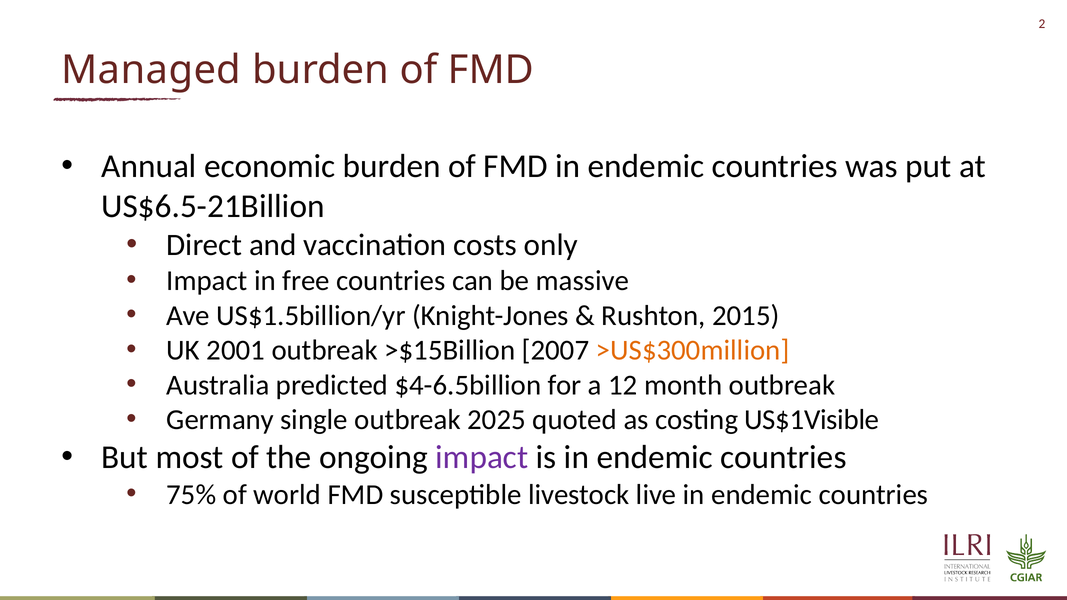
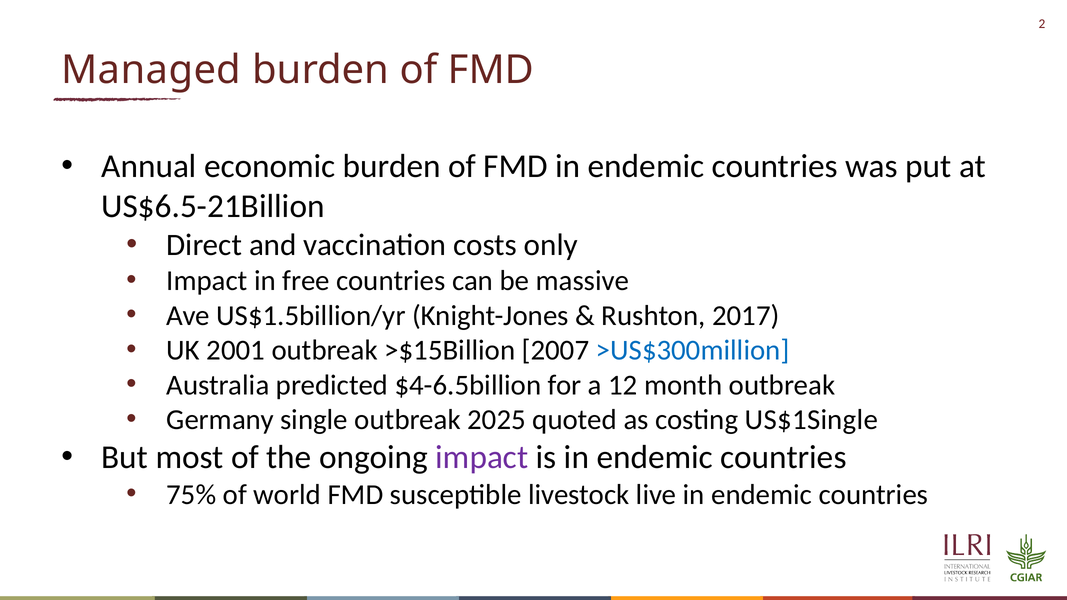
2015: 2015 -> 2017 (746, 316)
>US$300million colour: orange -> blue (693, 350)
US$1Visible: US$1Visible -> US$1Single (811, 420)
